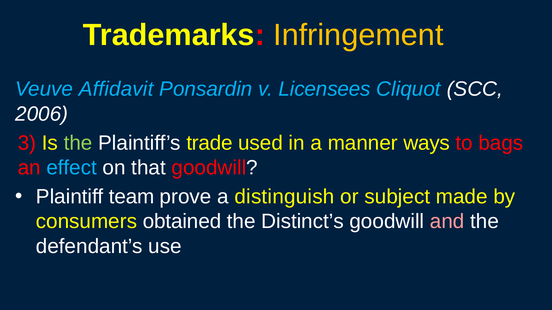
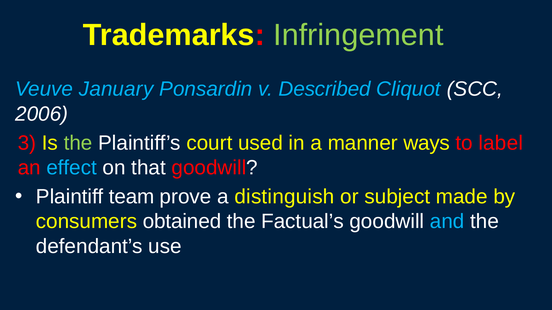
Infringement colour: yellow -> light green (358, 35)
Affidavit: Affidavit -> January (116, 89)
Licensees: Licensees -> Described (325, 89)
trade: trade -> court (209, 143)
bags: bags -> label (501, 143)
Distinct’s: Distinct’s -> Factual’s (303, 222)
and colour: pink -> light blue (447, 222)
